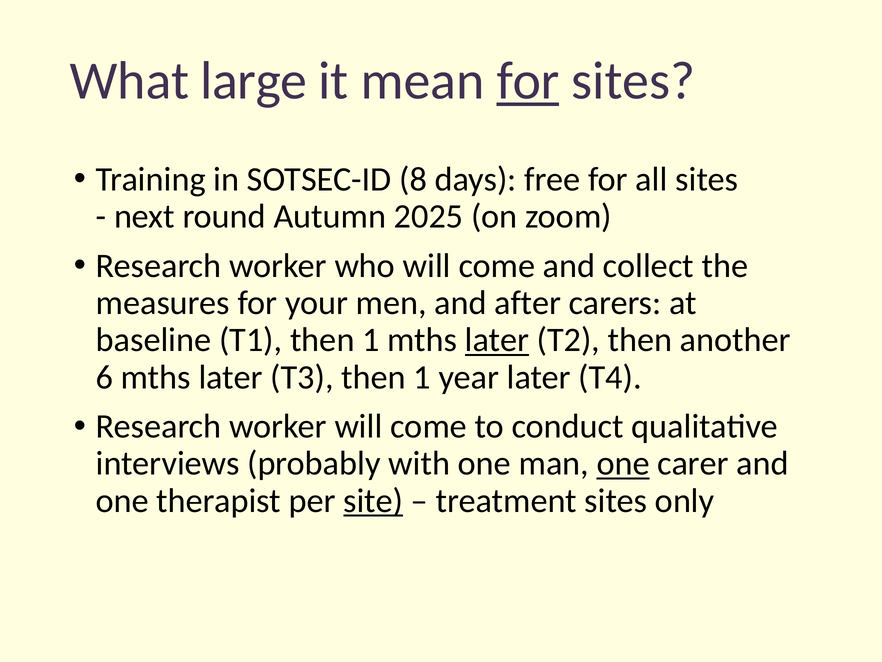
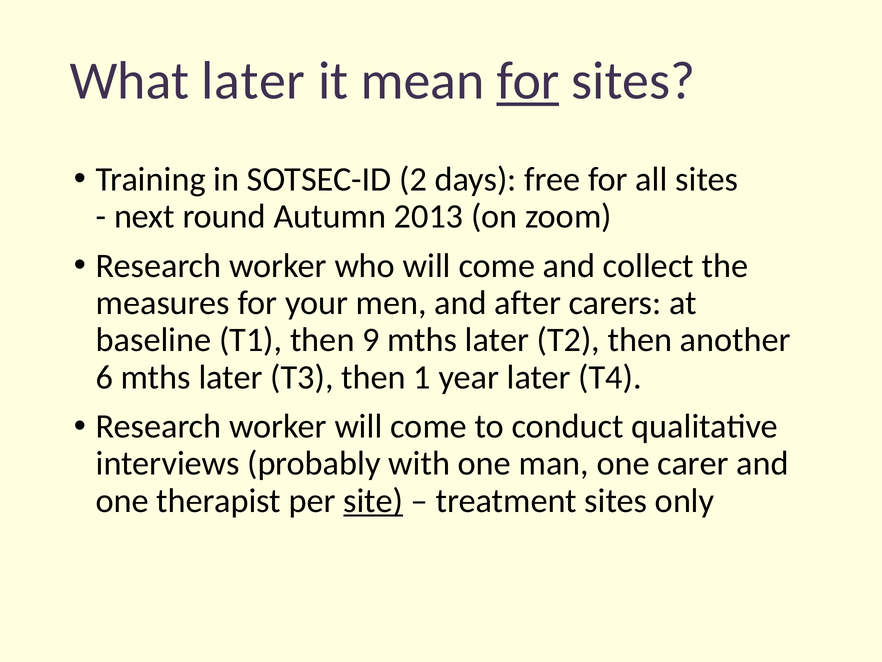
What large: large -> later (253, 81)
8: 8 -> 2 (413, 179)
2025: 2025 -> 2013 (429, 216)
T1 then 1: 1 -> 9 (371, 340)
later underline: present -> none (497, 340)
one underline: present -> none (623, 463)
